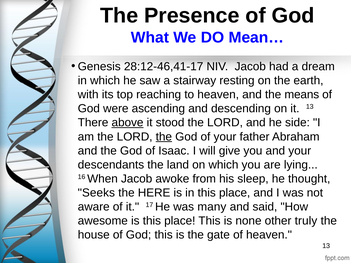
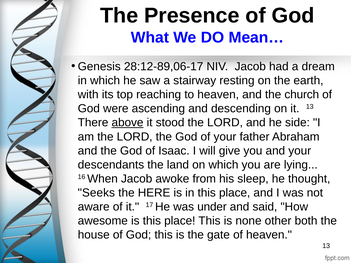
28:12-46,41-17: 28:12-46,41-17 -> 28:12-89,06-17 (164, 67)
means: means -> church (302, 95)
the underline: present -> none (164, 137)
many: many -> under (212, 207)
truly: truly -> both (306, 221)
